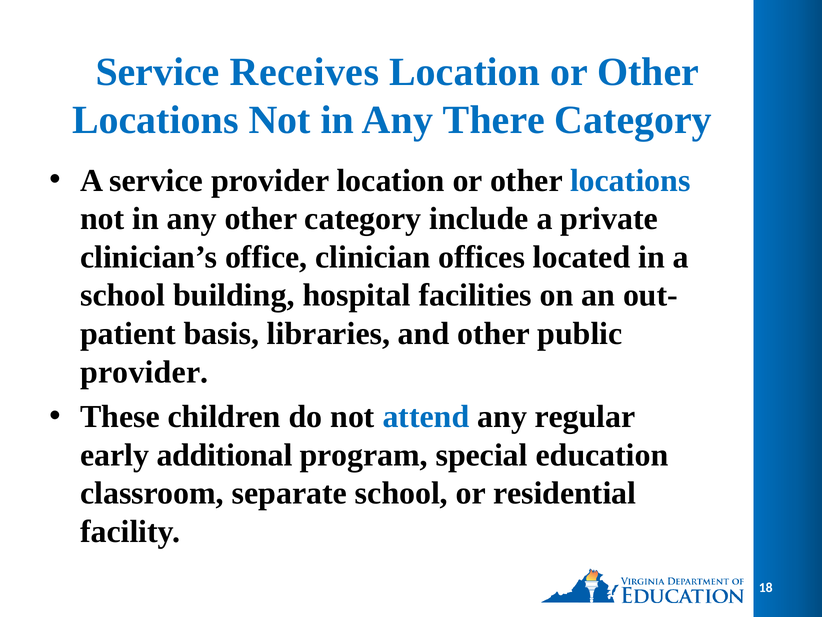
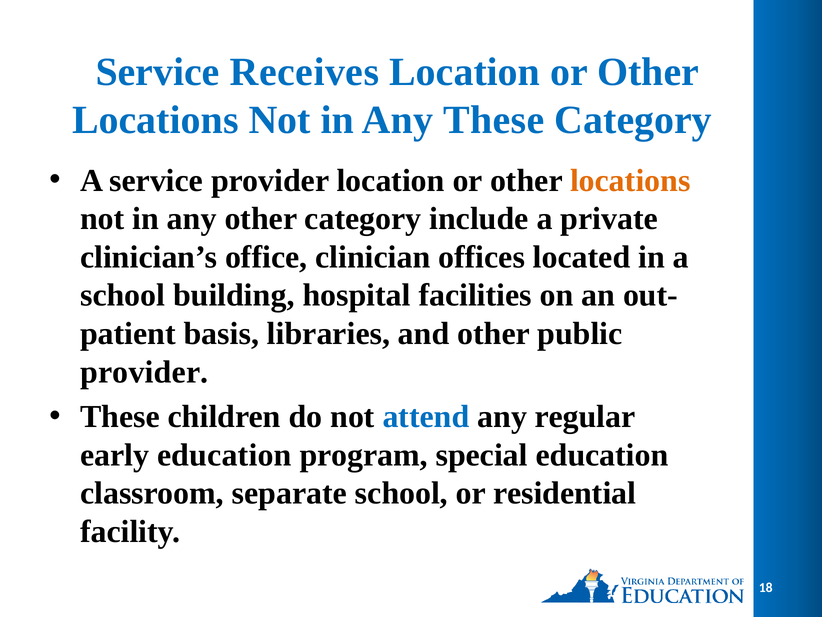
Any There: There -> These (494, 120)
locations colour: blue -> orange (630, 180)
early additional: additional -> education (224, 455)
